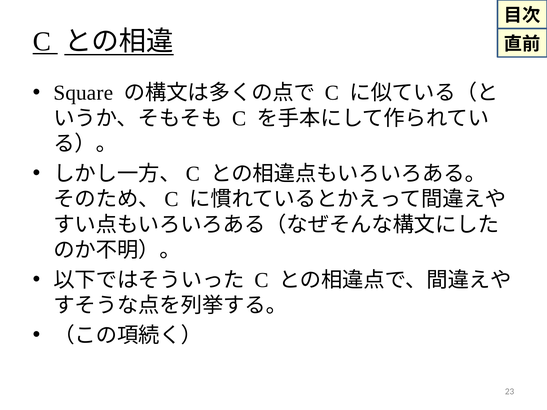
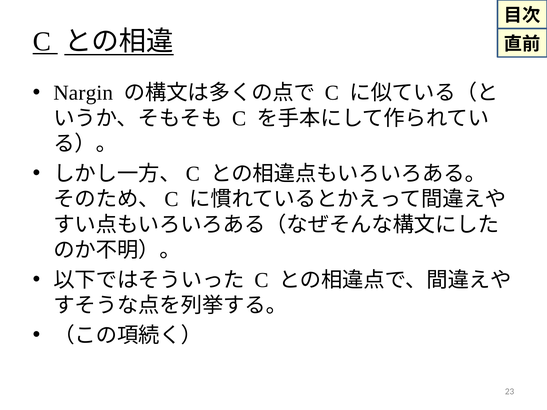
Square: Square -> Nargin (83, 93)
